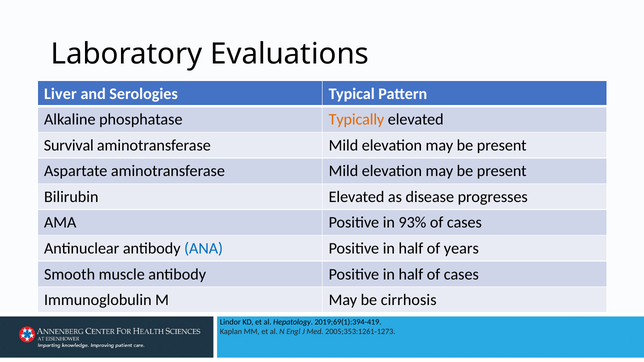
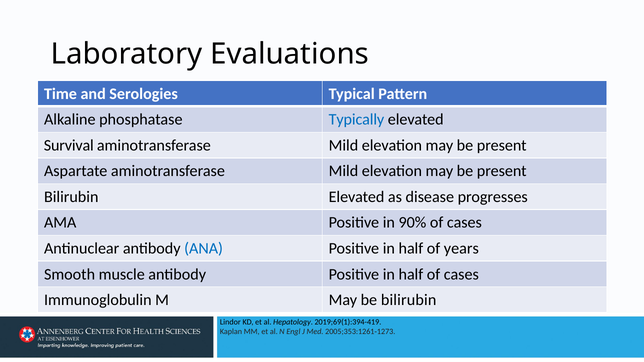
Liver: Liver -> Time (61, 94)
Typically colour: orange -> blue (356, 120)
93%: 93% -> 90% (412, 223)
be cirrhosis: cirrhosis -> bilirubin (409, 300)
